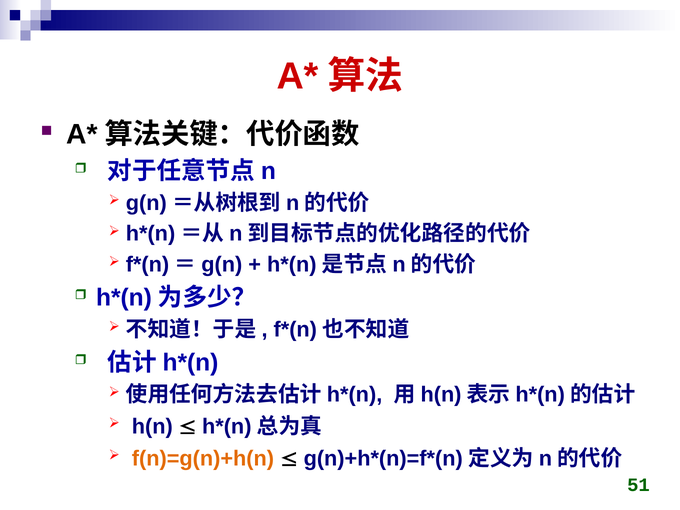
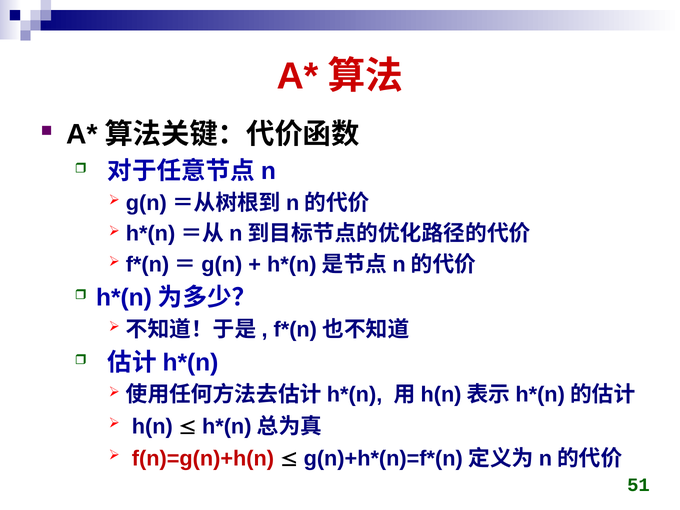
f(n)=g(n)+h(n colour: orange -> red (203, 459)
